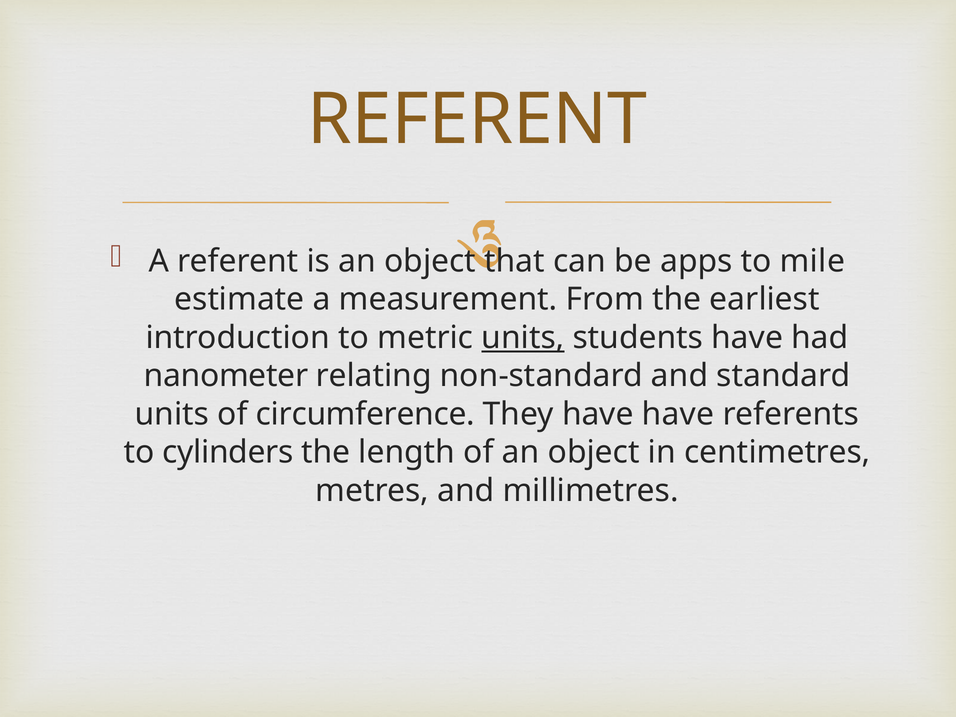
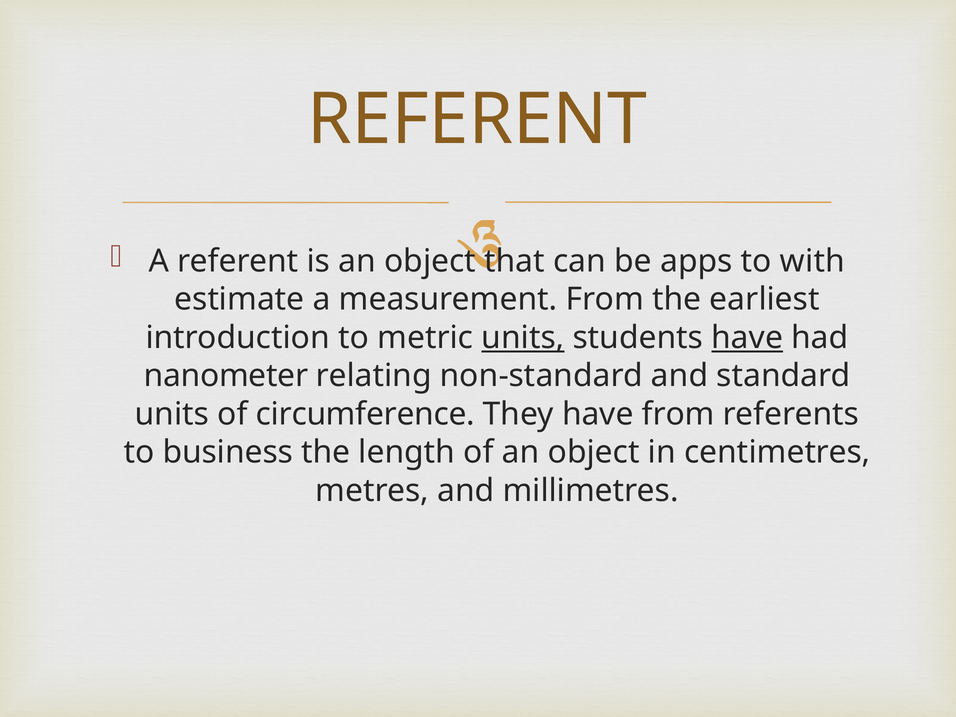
mile: mile -> with (812, 261)
have underline: none -> present (747, 338)
have have: have -> from (678, 414)
cylinders: cylinders -> business (228, 452)
